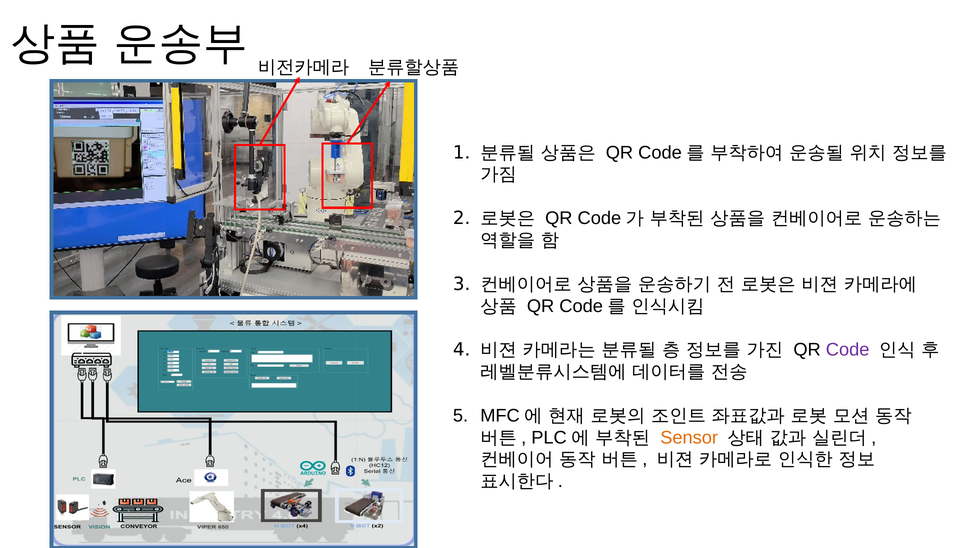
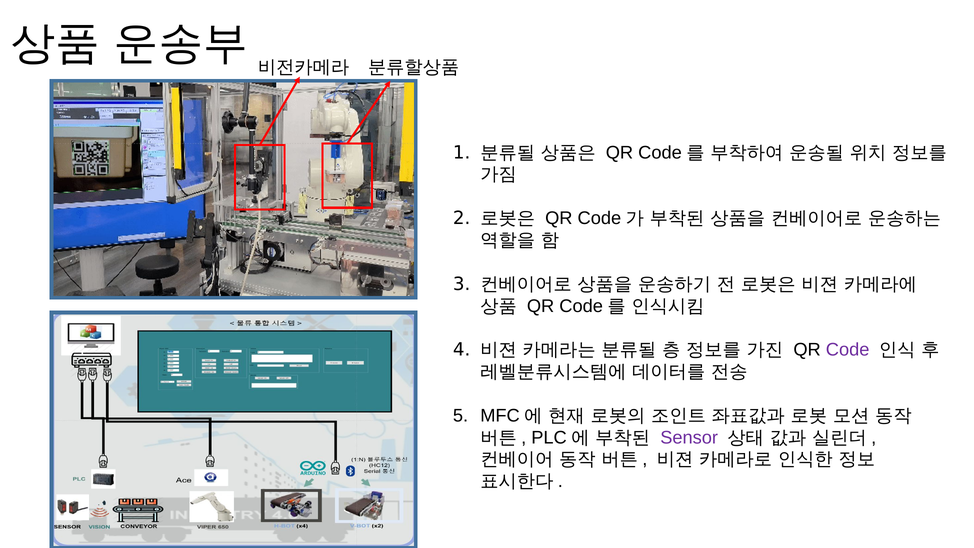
Sensor colour: orange -> purple (689, 437)
